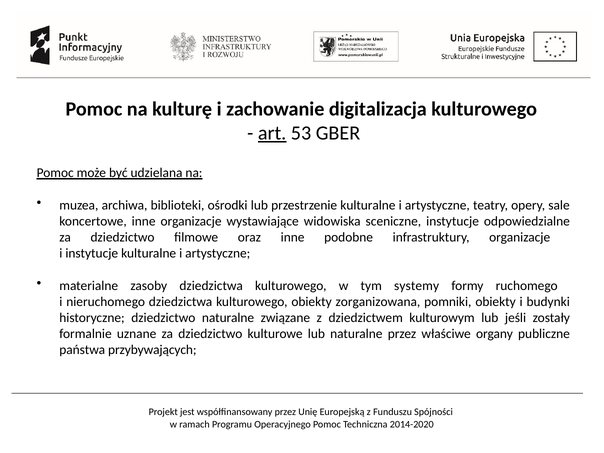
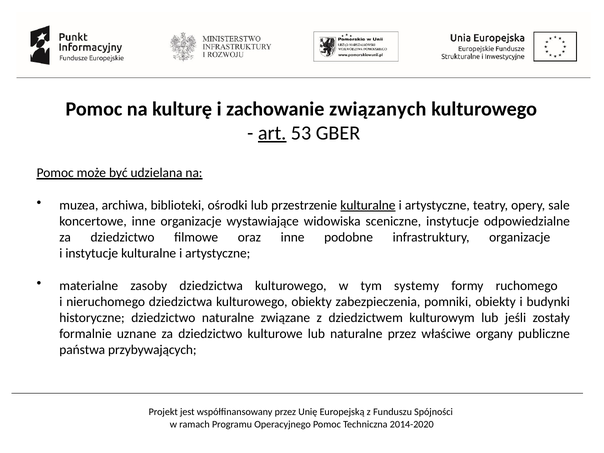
digitalizacja: digitalizacja -> związanych (378, 109)
kulturalne underline: none -> present (368, 205)
zorganizowana: zorganizowana -> zabezpieczenia (378, 302)
